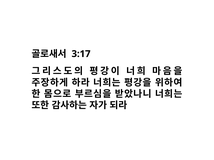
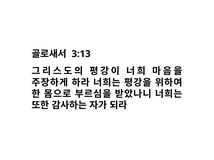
3:17: 3:17 -> 3:13 (81, 54)
